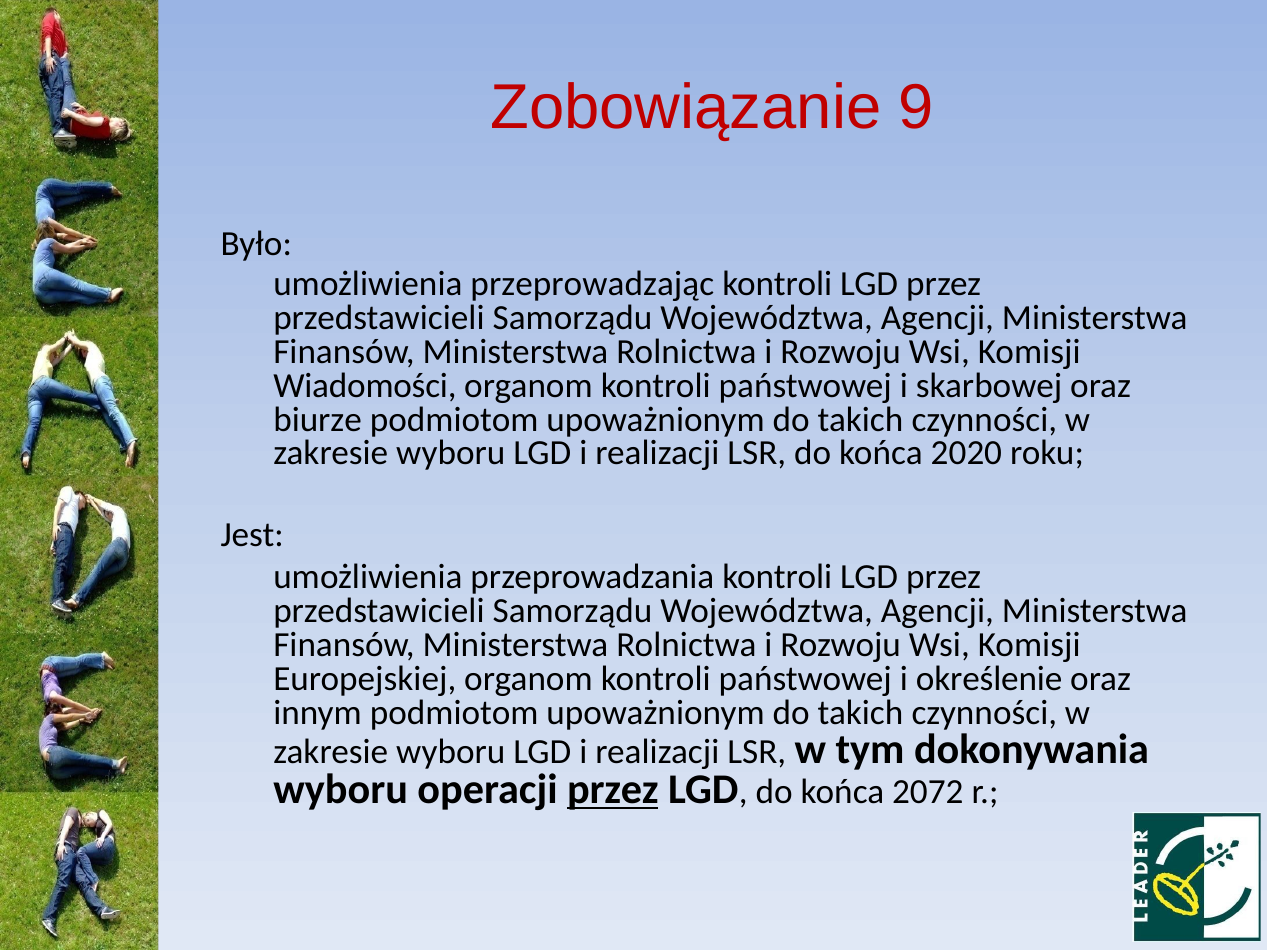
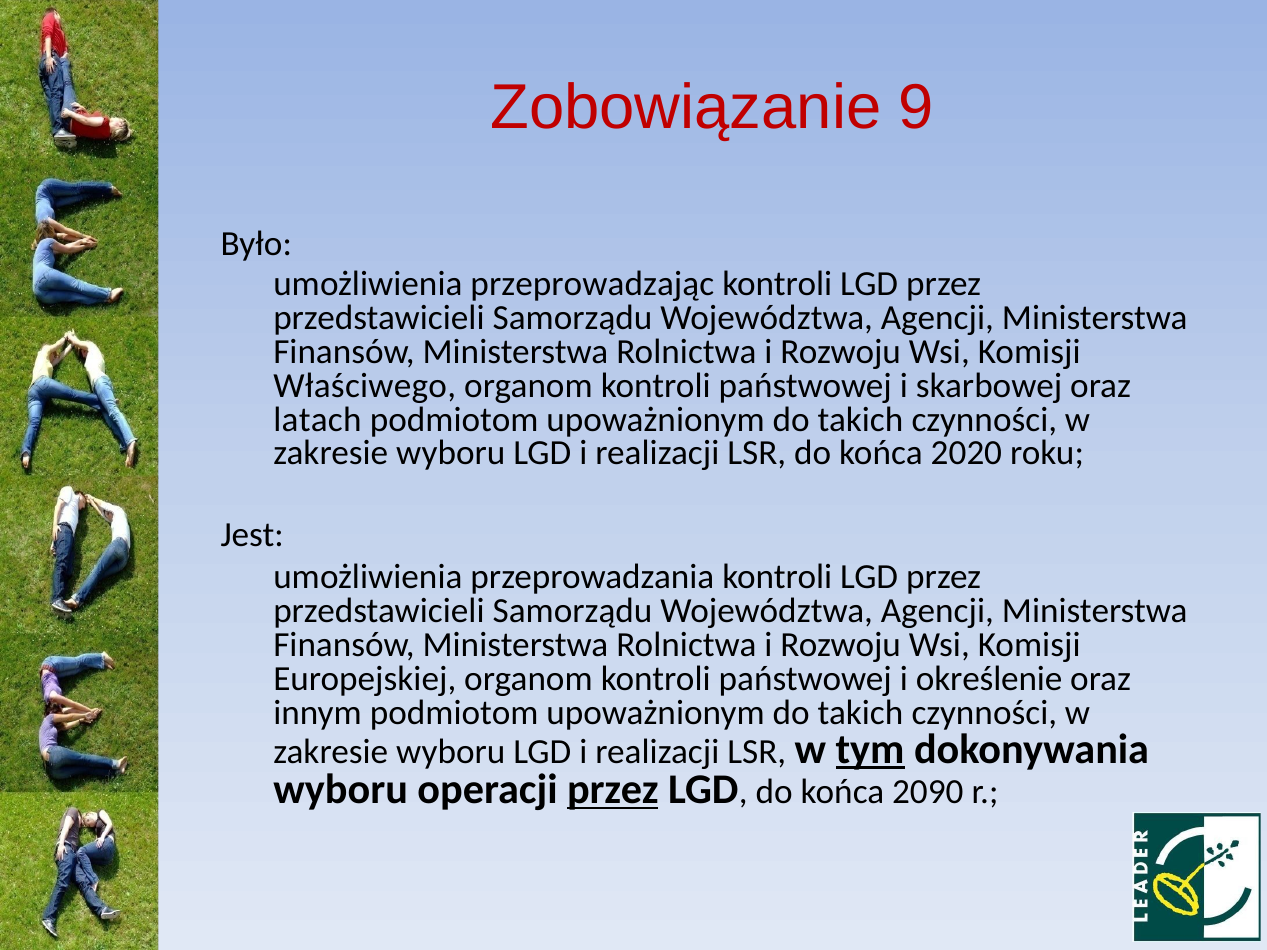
Wiadomości: Wiadomości -> Właściwego (365, 386)
biurze: biurze -> latach (317, 420)
tym underline: none -> present (870, 750)
2072: 2072 -> 2090 (928, 792)
